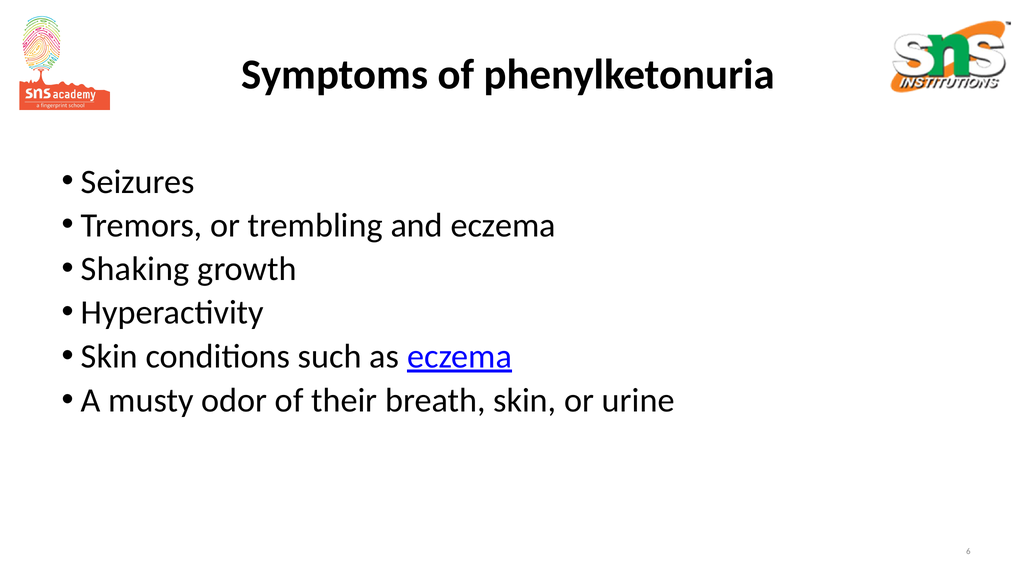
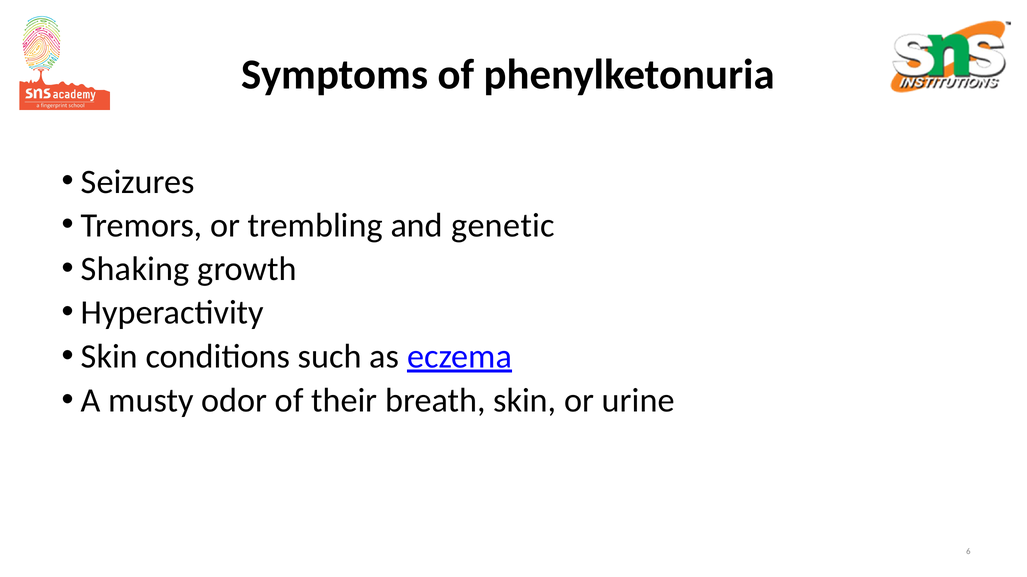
and eczema: eczema -> genetic (503, 226)
